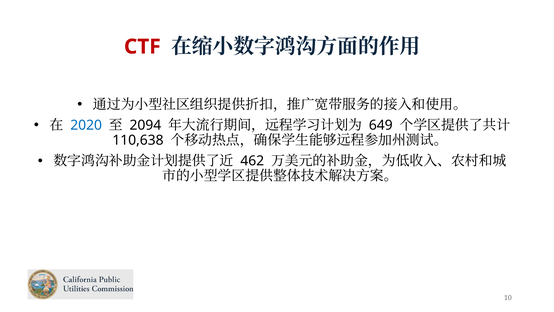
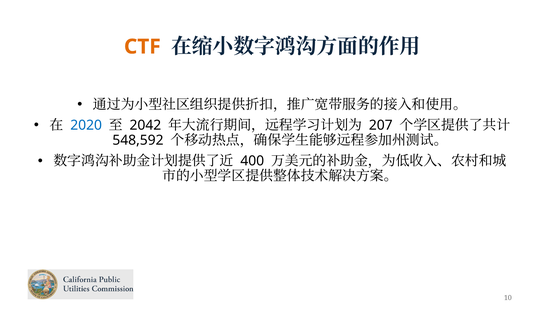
CTF colour: red -> orange (142, 47)
2094: 2094 -> 2042 (145, 125)
649: 649 -> 207 (381, 125)
110,638: 110,638 -> 548,592 (138, 140)
462: 462 -> 400 (252, 161)
